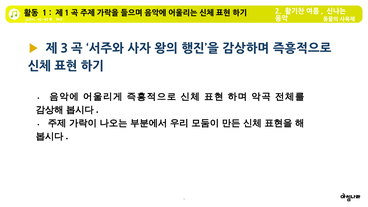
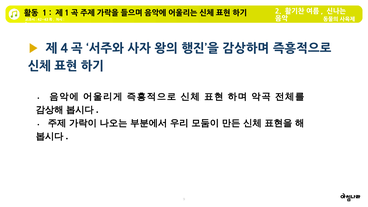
3: 3 -> 4 (64, 49)
